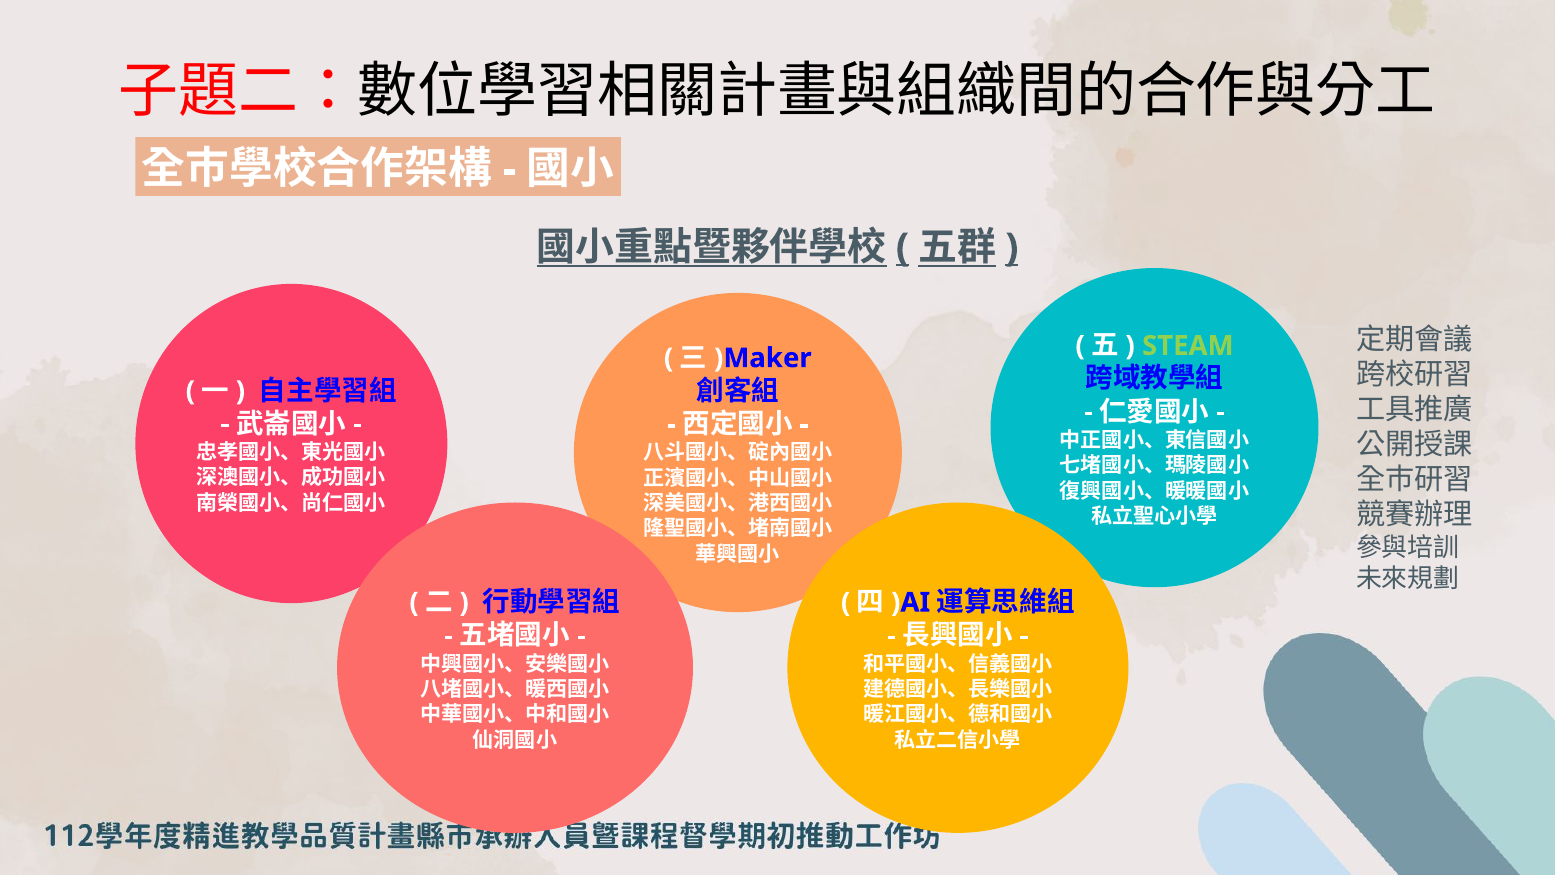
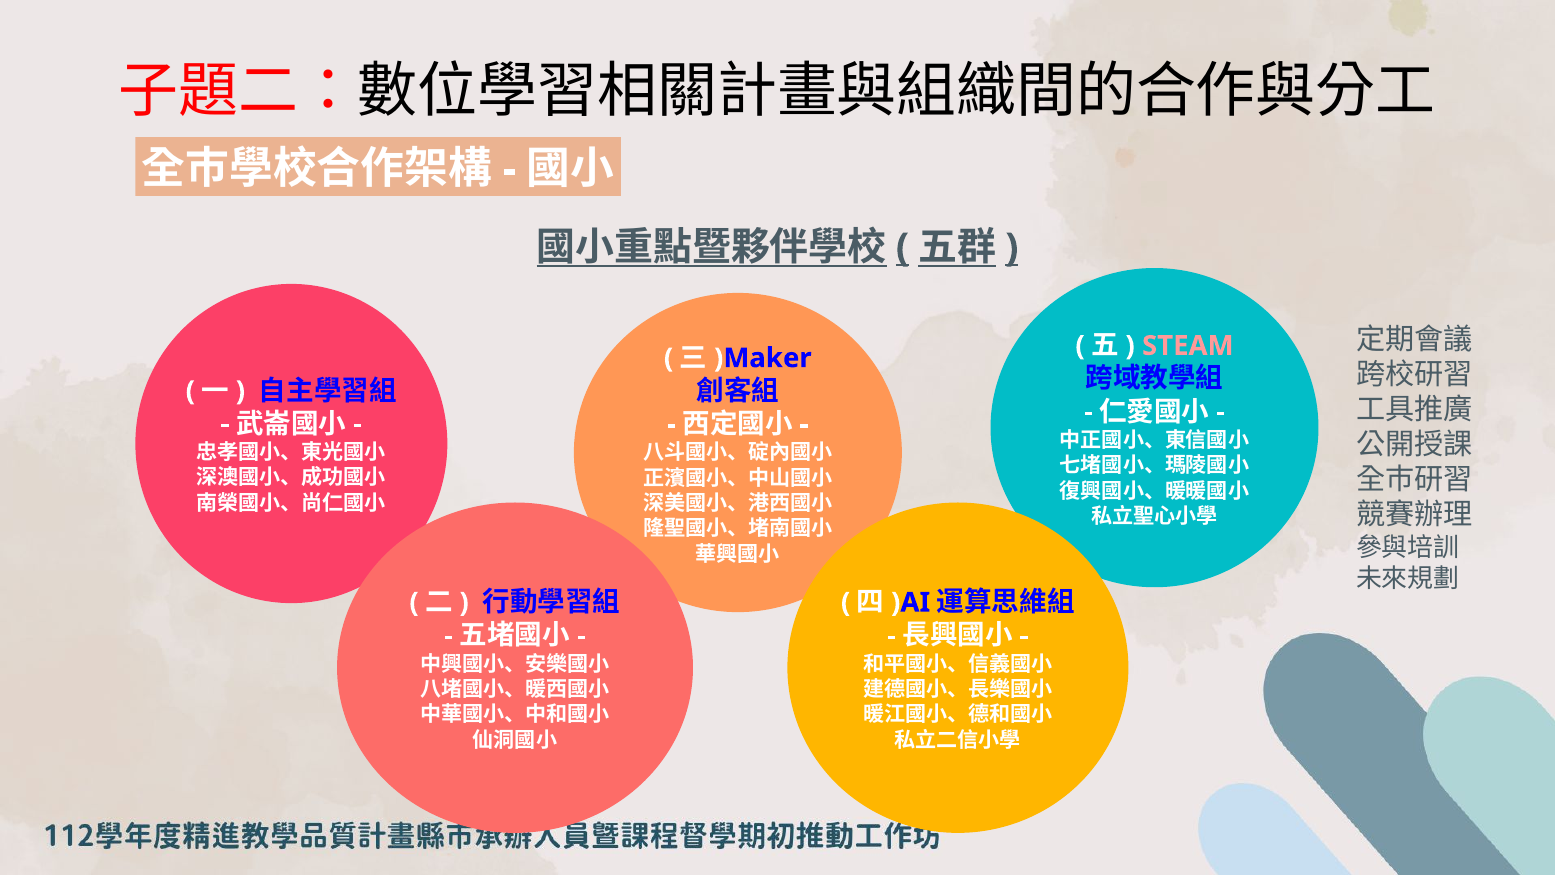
STEAM colour: light green -> pink (1188, 346)
